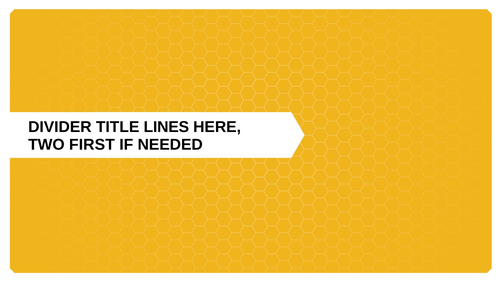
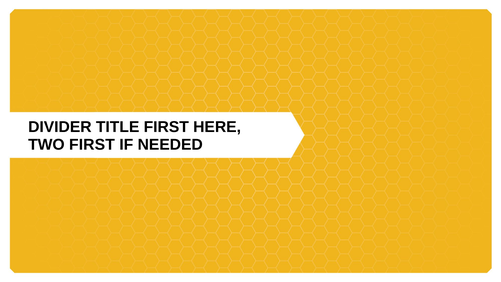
TITLE LINES: LINES -> FIRST (166, 127)
